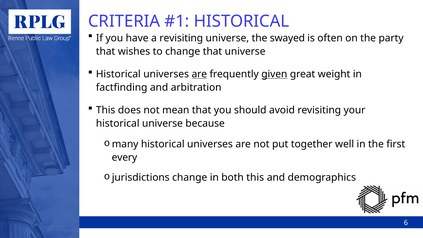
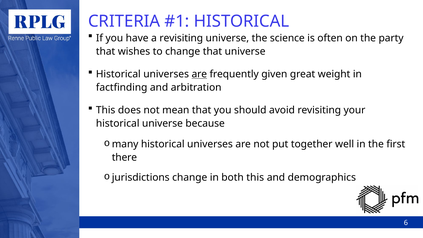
swayed: swayed -> science (287, 38)
given underline: present -> none (274, 74)
every: every -> there (124, 158)
